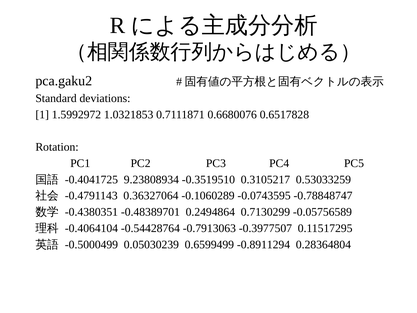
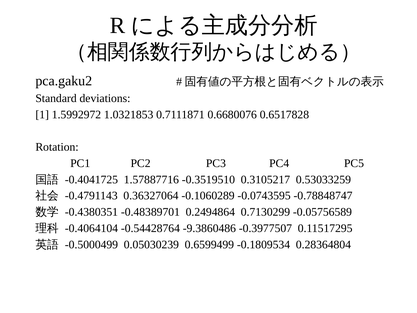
9.23808934: 9.23808934 -> 1.57887716 (151, 179)
-0.7913063: -0.7913063 -> -9.3860486 (209, 228)
-0.8911294: -0.8911294 -> -0.1809534 (264, 244)
